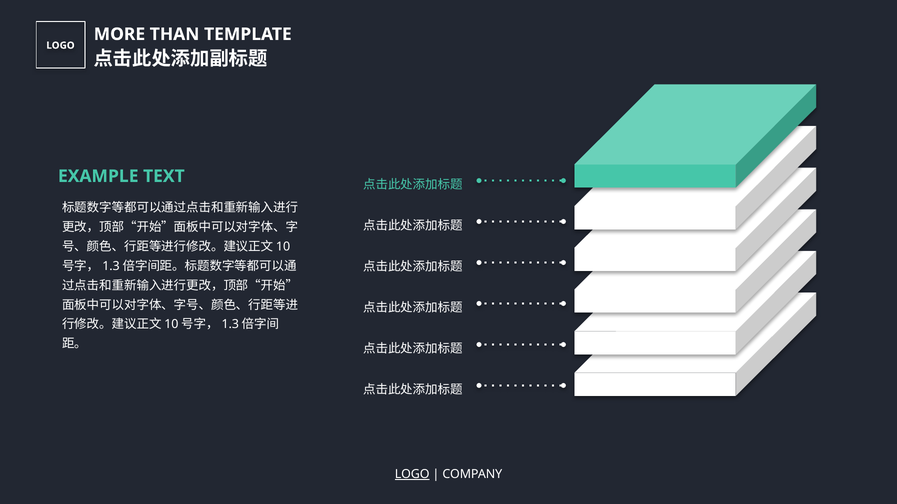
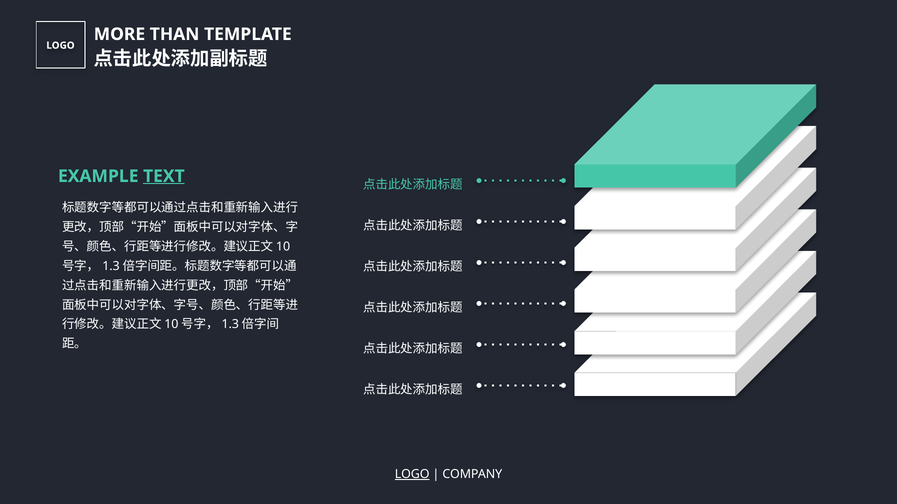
TEXT underline: none -> present (164, 176)
